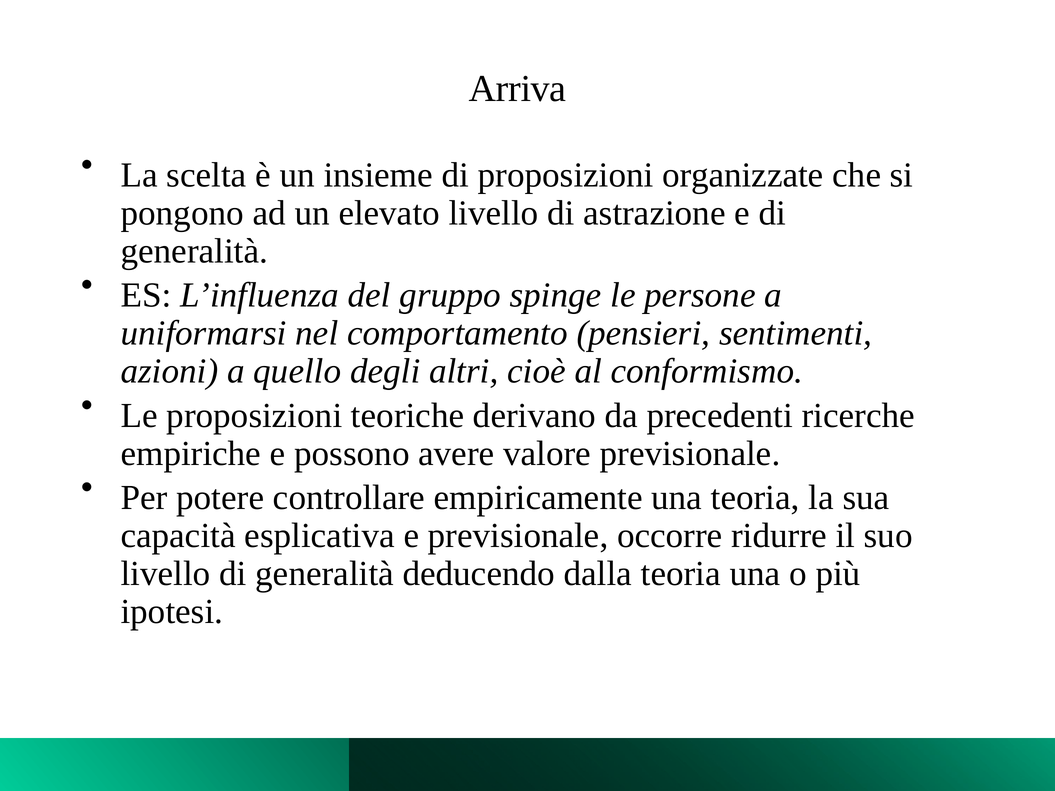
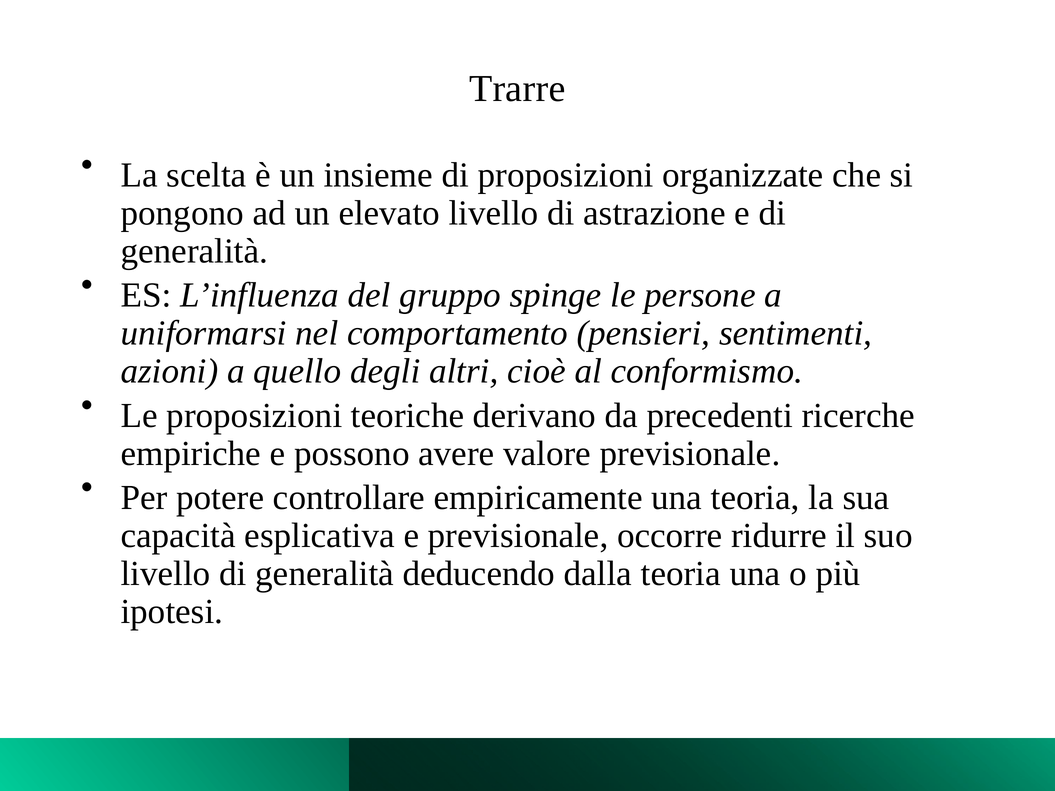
Arriva: Arriva -> Trarre (517, 89)
